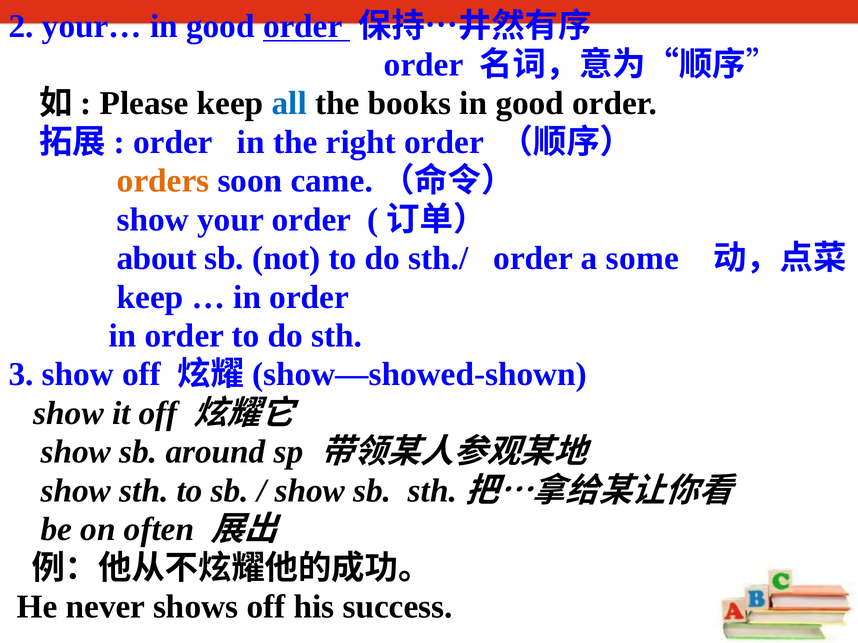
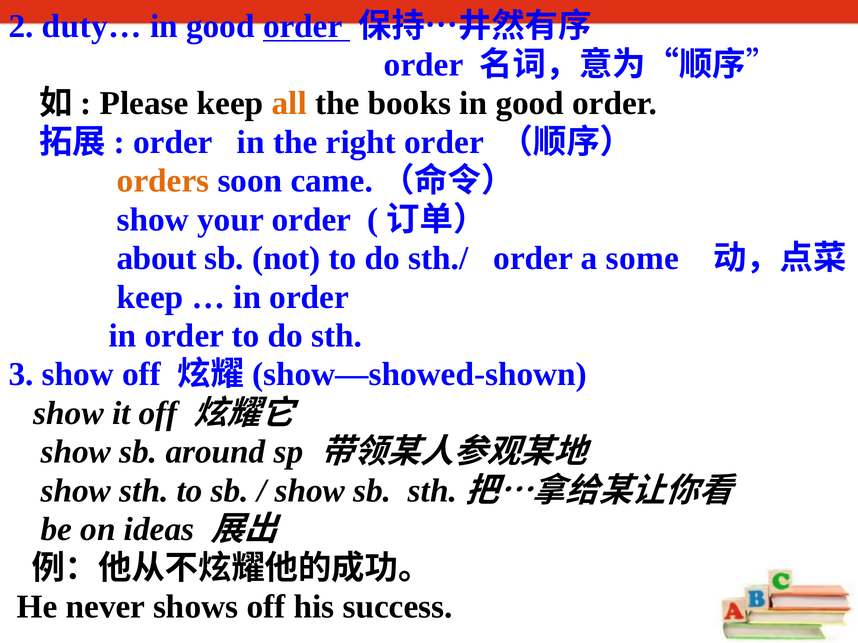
your…: your… -> duty… (92, 26)
all colour: blue -> orange (289, 104)
often: often -> ideas (159, 530)
